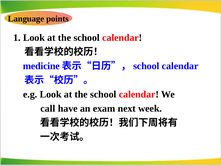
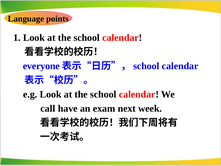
medicine: medicine -> everyone (41, 66)
